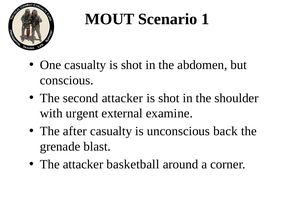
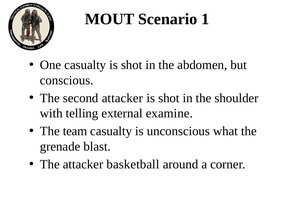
urgent: urgent -> telling (82, 113)
after: after -> team (75, 131)
back: back -> what (226, 131)
